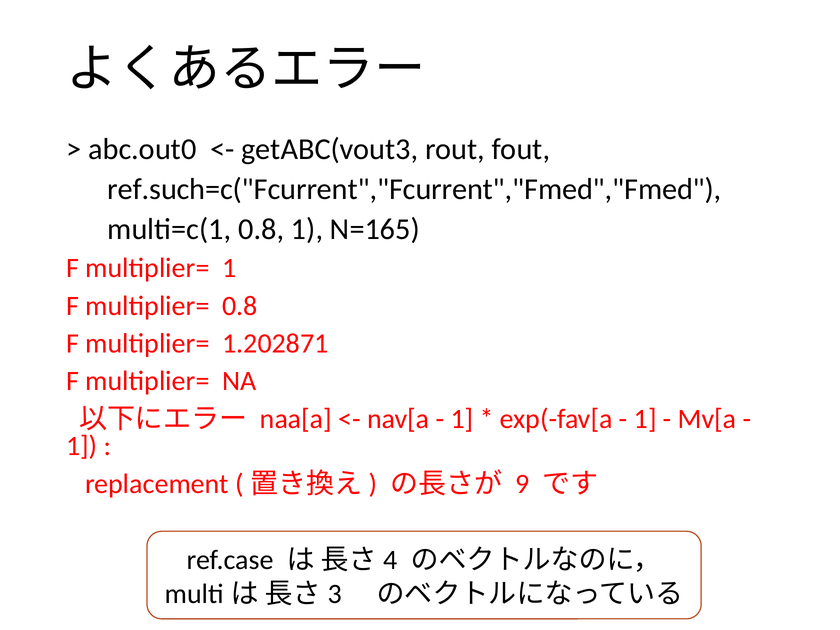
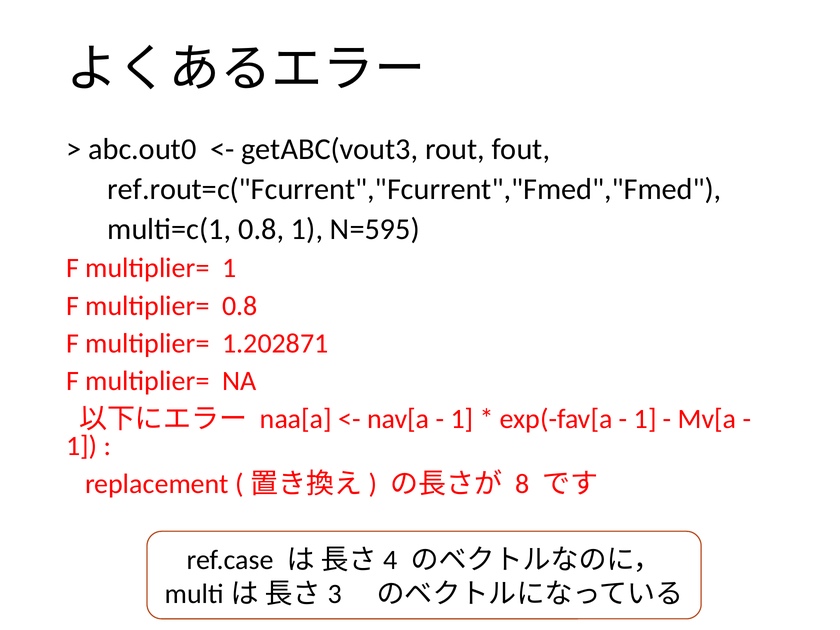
ref.such=c("Fcurrent","Fcurrent","Fmed","Fmed: ref.such=c("Fcurrent","Fcurrent","Fmed","Fmed -> ref.rout=c("Fcurrent","Fcurrent","Fmed","Fmed (414, 189)
N=165: N=165 -> N=595 (375, 229)
9: 9 -> 8 (522, 484)
